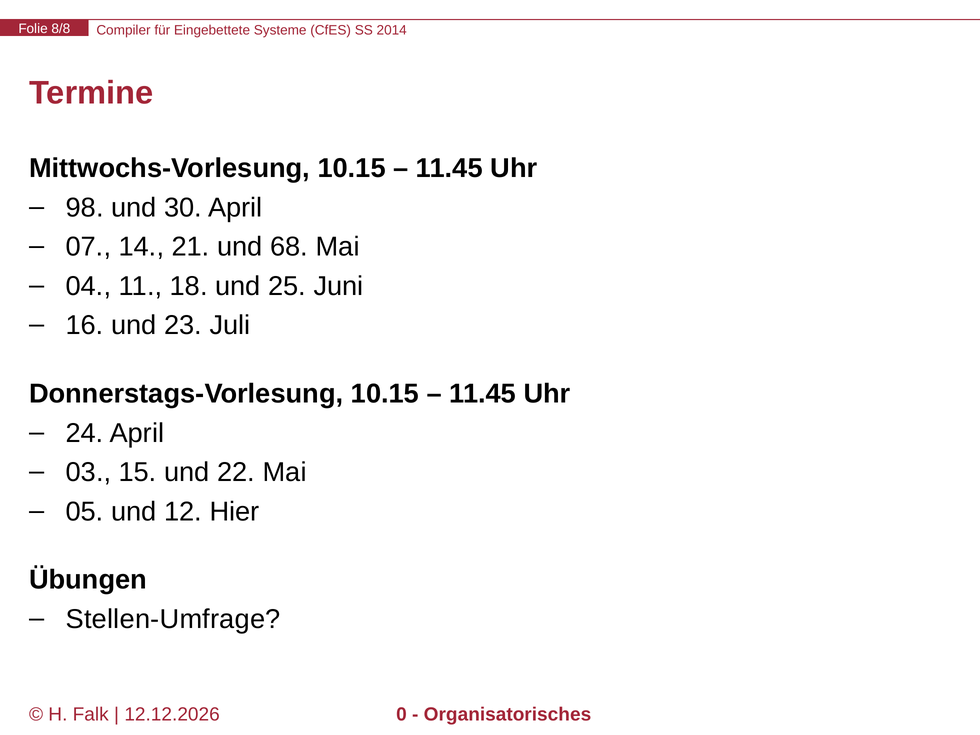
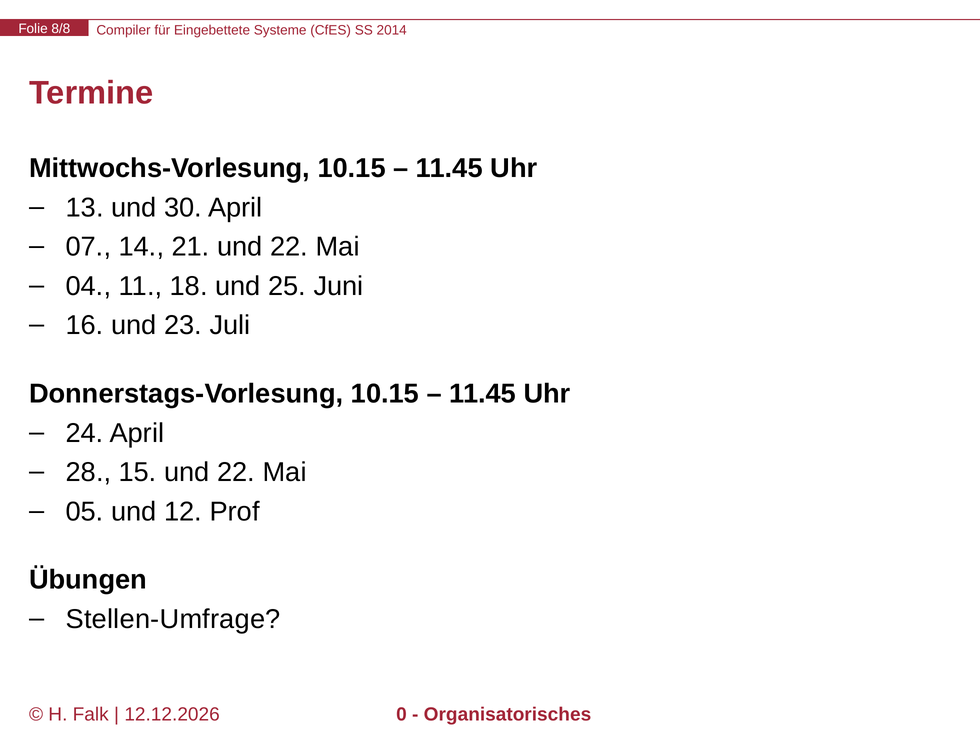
98: 98 -> 13 (85, 208)
21 und 68: 68 -> 22 (289, 247)
03: 03 -> 28 (88, 472)
Hier: Hier -> Prof (235, 512)
